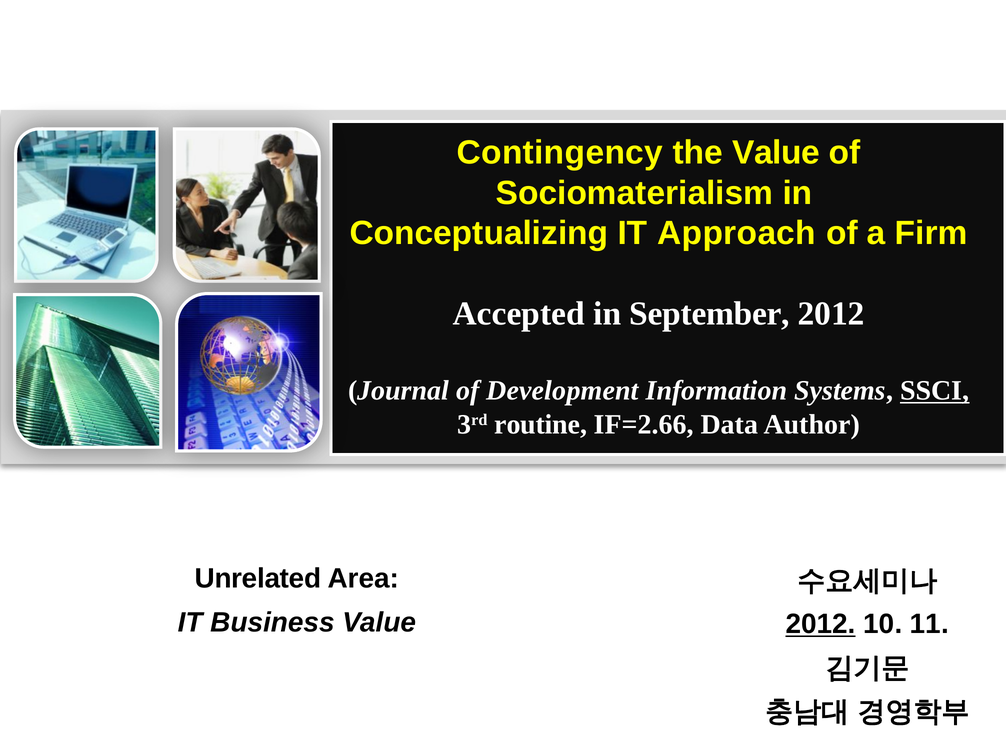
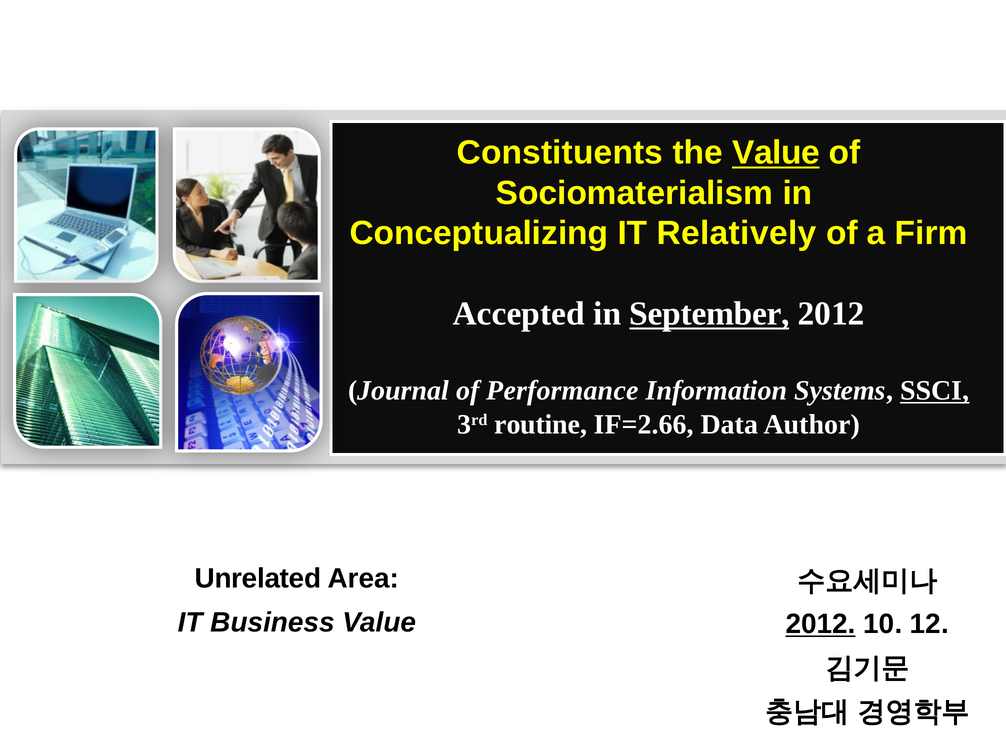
Contingency: Contingency -> Constituents (560, 153)
Value underline: none -> present (776, 153)
Approach: Approach -> Relatively (737, 233)
September underline: none -> present (710, 314)
Development: Development -> Performance (563, 390)
11: 11 -> 12 (929, 624)
